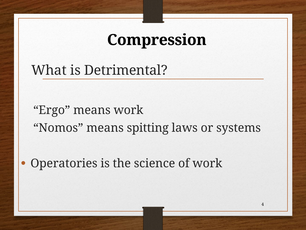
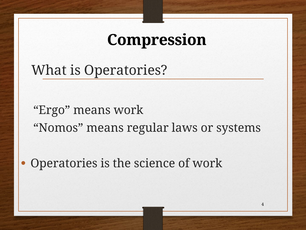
is Detrimental: Detrimental -> Operatories (126, 70)
spitting: spitting -> regular (148, 128)
